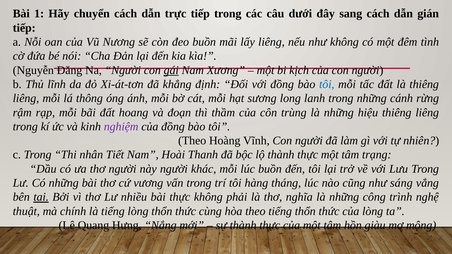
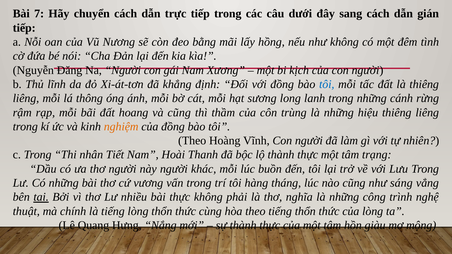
1: 1 -> 7 (39, 14)
đeo buồn: buồn -> bằng (204, 42)
lấy liêng: liêng -> hồng (271, 42)
gái underline: present -> none (171, 70)
và đoạn: đoạn -> cũng (179, 113)
nghiệm colour: purple -> orange (121, 127)
